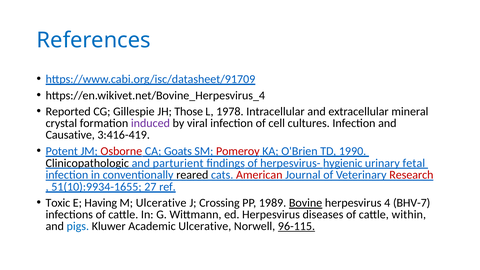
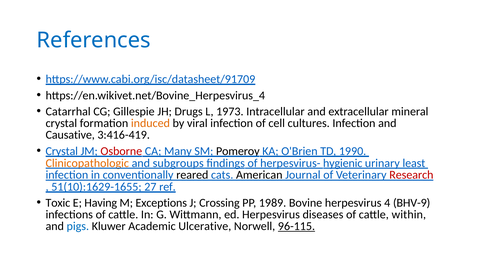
Reported: Reported -> Catarrhal (68, 112)
Those: Those -> Drugs (189, 112)
1978: 1978 -> 1973 (230, 112)
induced colour: purple -> orange (150, 123)
Potent: Potent -> Crystal (62, 151)
Goats: Goats -> Many (178, 151)
Pomeroy colour: red -> black (238, 151)
Clinicopathologic colour: black -> orange (87, 163)
parturient: parturient -> subgroups (178, 163)
fetal: fetal -> least (414, 163)
American colour: red -> black (259, 175)
51(10):9934-1655: 51(10):9934-1655 -> 51(10):1629-1655 (96, 187)
M Ulcerative: Ulcerative -> Exceptions (161, 203)
Bovine underline: present -> none (306, 203)
BHV-7: BHV-7 -> BHV-9 (412, 203)
